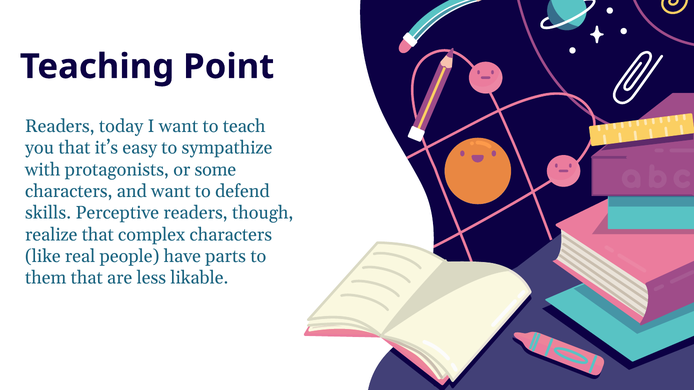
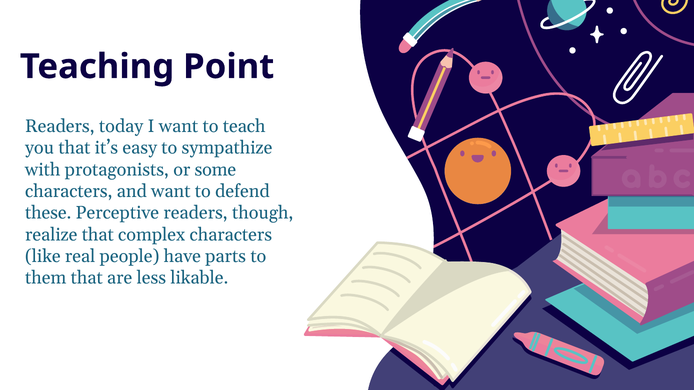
skills: skills -> these (48, 213)
